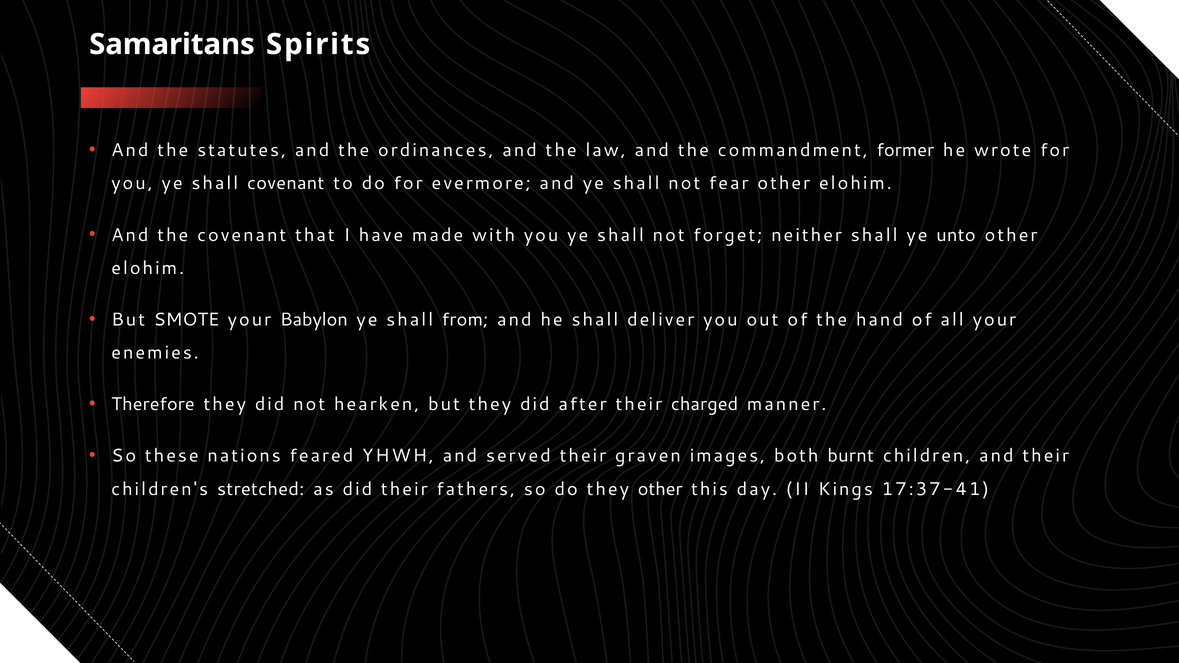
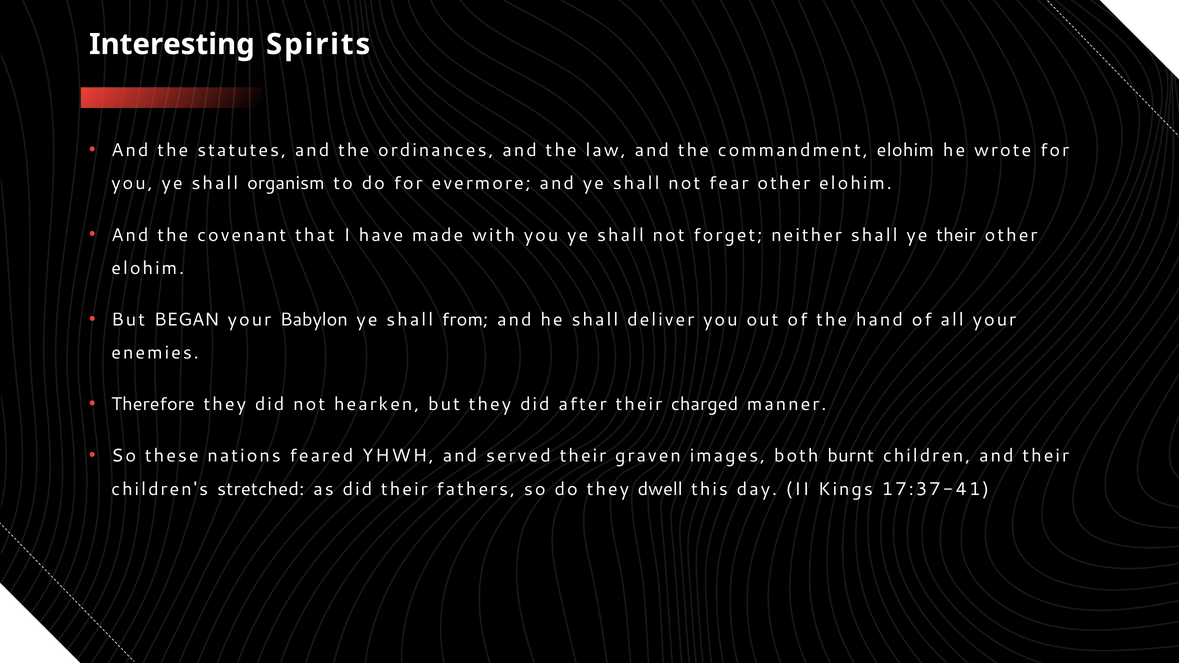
Samaritans: Samaritans -> Interesting (172, 44)
commandment former: former -> elohim (905, 150)
shall covenant: covenant -> organism (286, 183)
ye unto: unto -> their (956, 235)
SMOTE: SMOTE -> BEGAN (187, 320)
they other: other -> dwell (660, 489)
